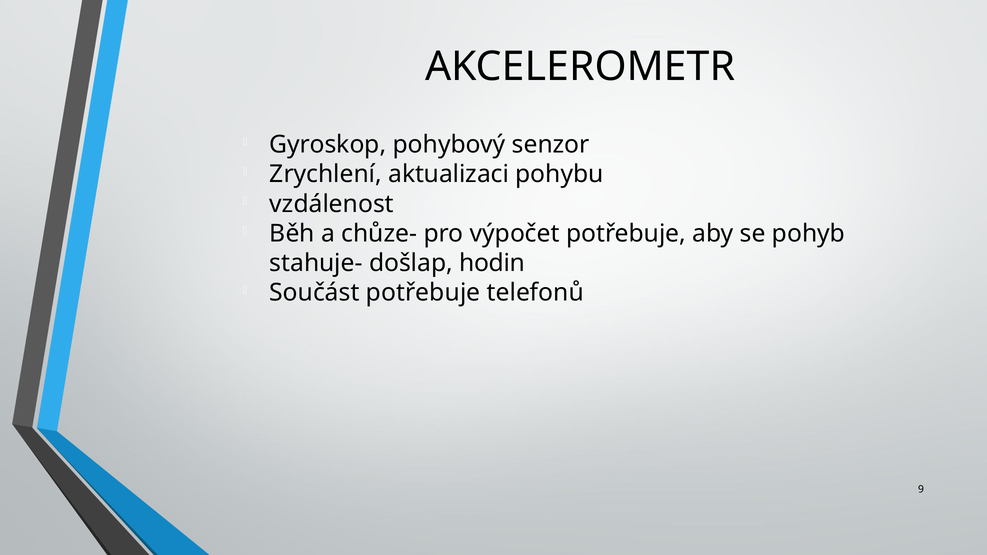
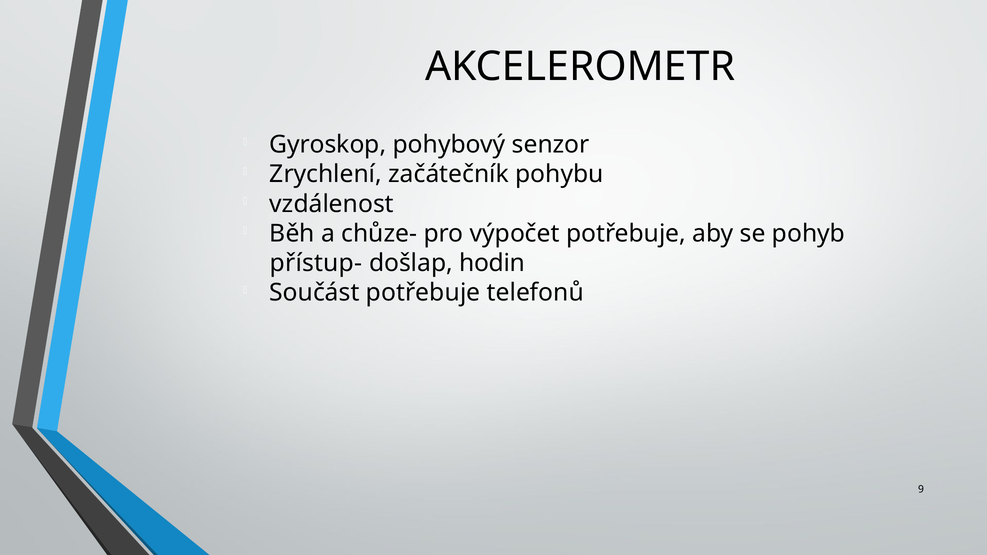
aktualizaci: aktualizaci -> začátečník (449, 174)
stahuje-: stahuje- -> přístup- (316, 263)
